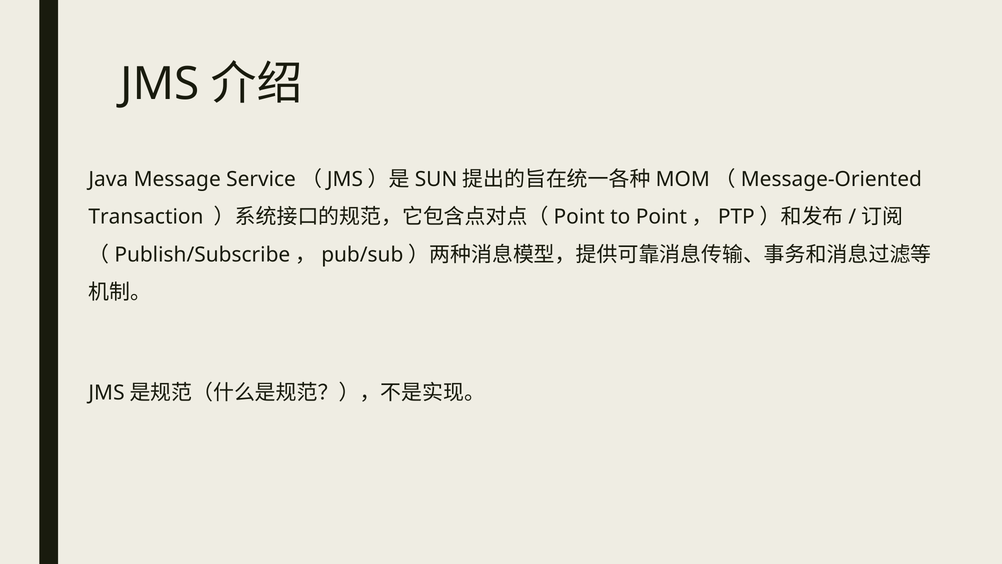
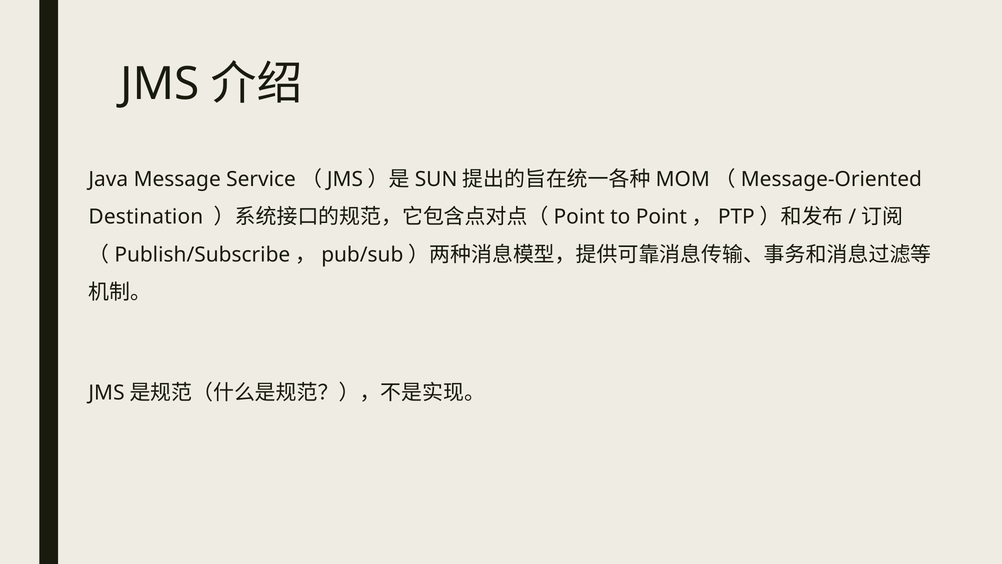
Transaction: Transaction -> Destination (146, 217)
